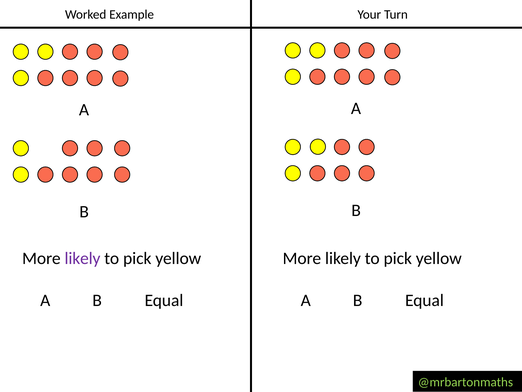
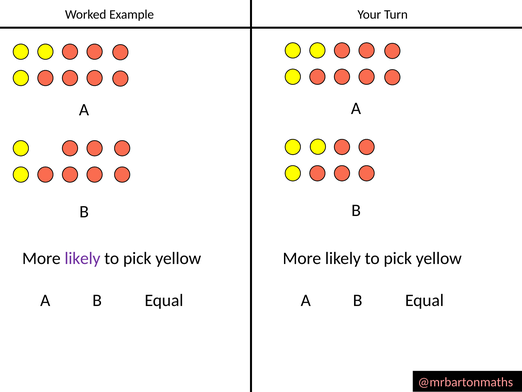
@mrbartonmaths colour: light green -> pink (465, 382)
